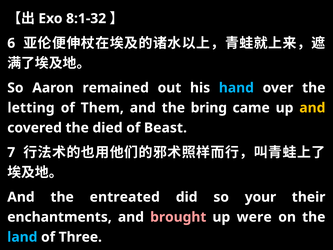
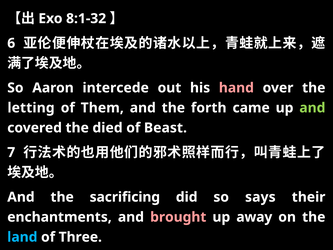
remained: remained -> intercede (116, 88)
hand colour: light blue -> pink (236, 88)
bring: bring -> forth (209, 108)
and colour: yellow -> light green (312, 108)
entreated: entreated -> sacrificing (125, 197)
your: your -> says (260, 197)
were: were -> away (254, 217)
